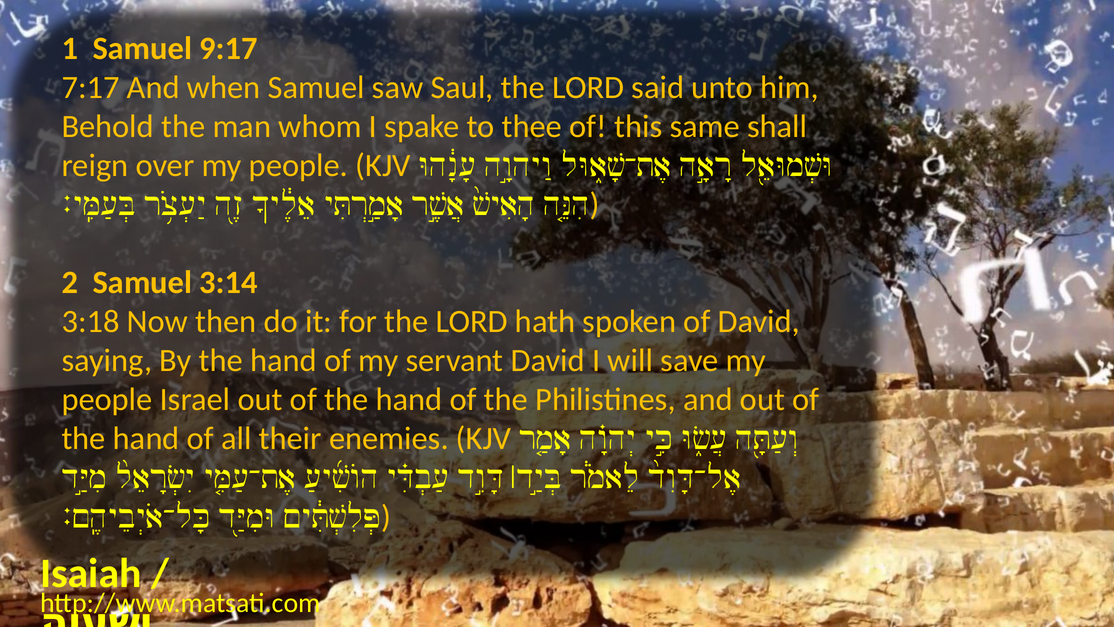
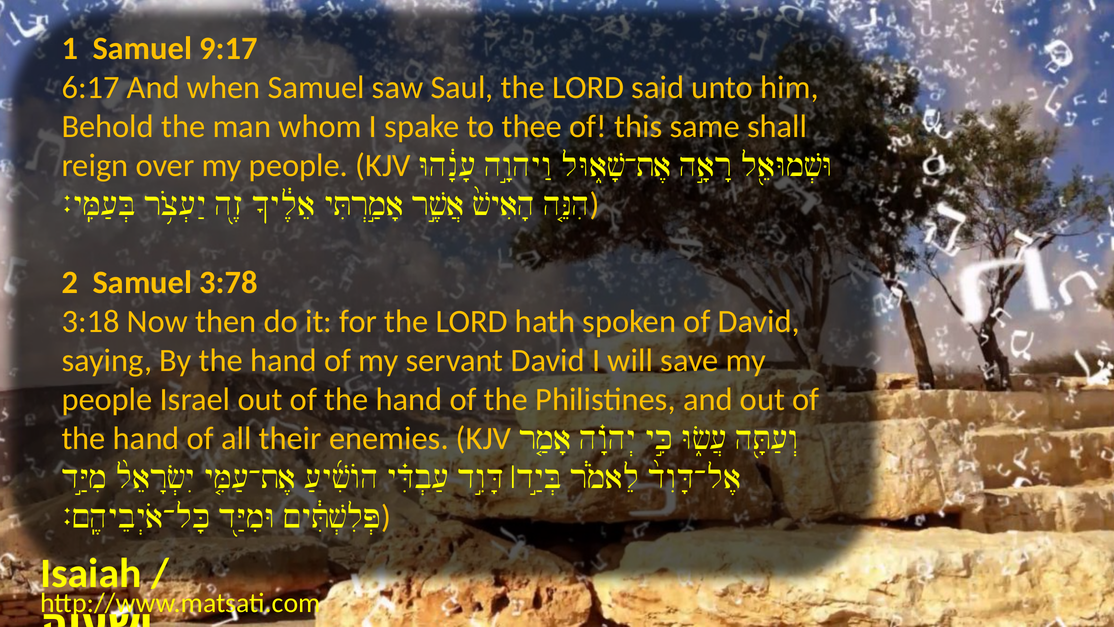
7:17: 7:17 -> 6:17 (91, 87)
3:14: 3:14 -> 3:78 (229, 282)
